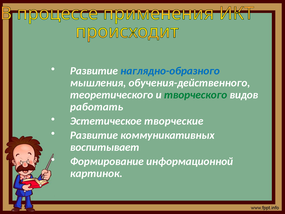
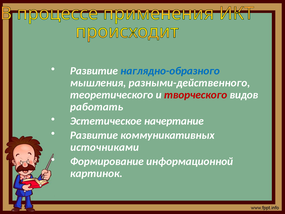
обучения-действенного: обучения-действенного -> разными-действенного (189, 83)
творческого colour: green -> red (196, 95)
творческие: творческие -> начертание (174, 121)
воспитывает: воспитывает -> источниками (105, 147)
